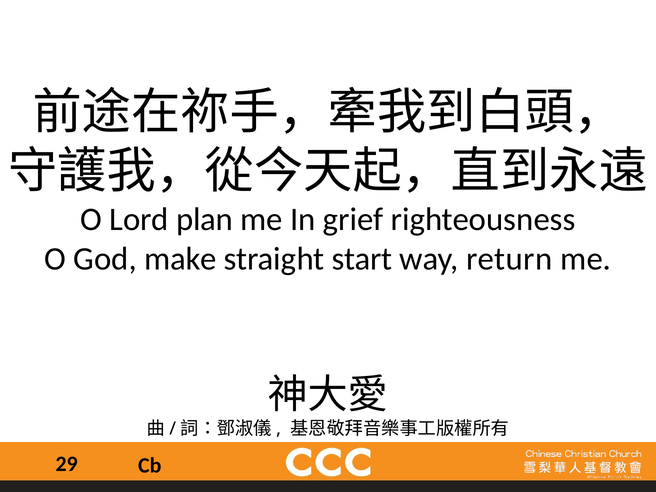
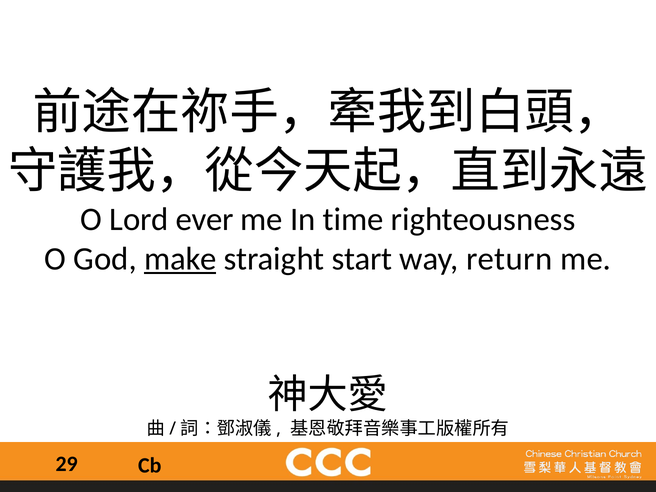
plan: plan -> ever (205, 219)
grief: grief -> time (353, 219)
make underline: none -> present (180, 259)
